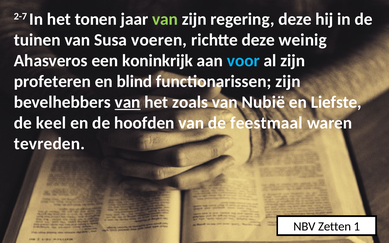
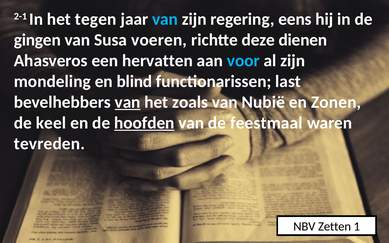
2-7: 2-7 -> 2-1 (20, 16)
tonen: tonen -> tegen (96, 19)
van colour: light green -> light blue (165, 19)
regering deze: deze -> eens (295, 19)
tuinen: tuinen -> gingen (37, 40)
weinig: weinig -> dienen (303, 40)
koninkrijk: koninkrijk -> hervatten (157, 61)
profeteren: profeteren -> mondeling (52, 81)
functionarissen zijn: zijn -> last (288, 81)
Liefste: Liefste -> Zonen (336, 102)
hoofden underline: none -> present (144, 123)
